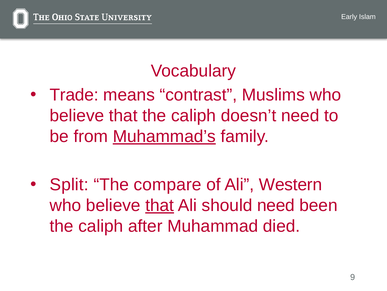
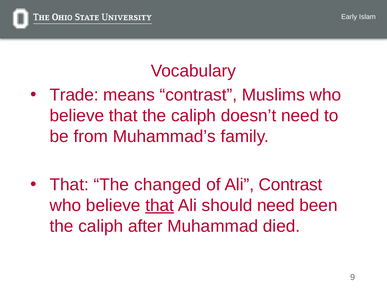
Muhammad’s underline: present -> none (164, 136)
Split: Split -> That (69, 184)
compare: compare -> changed (168, 184)
Ali Western: Western -> Contrast (291, 184)
